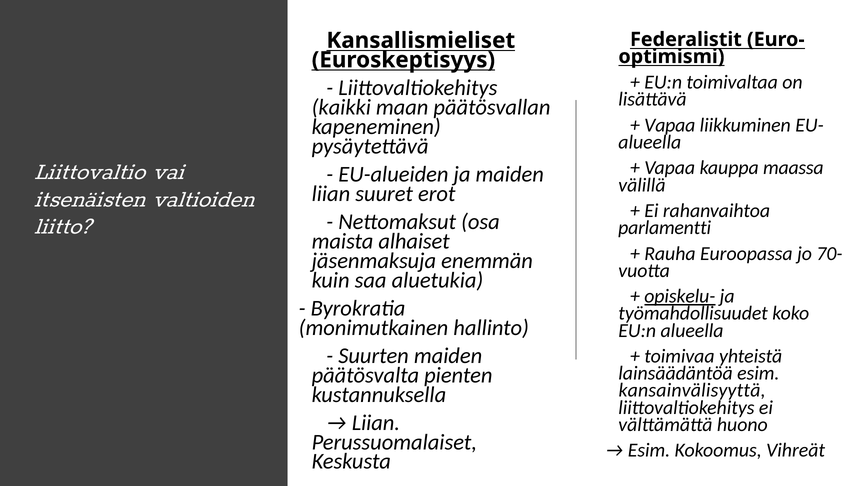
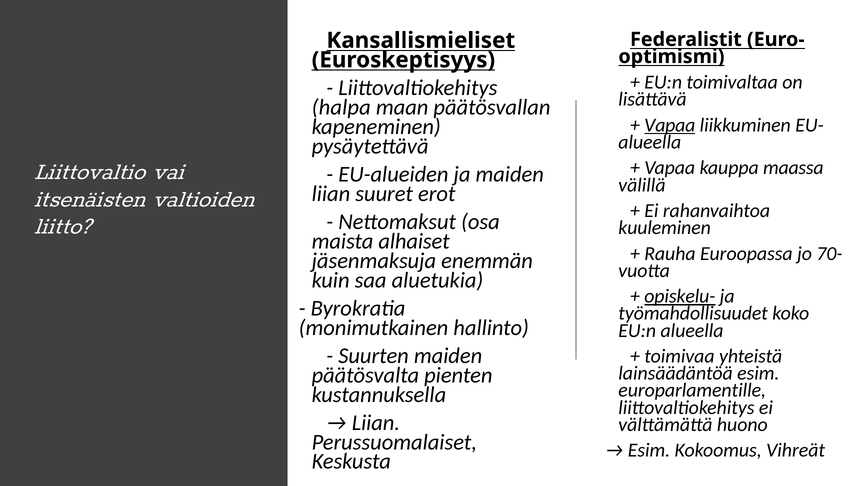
kaikki: kaikki -> halpa (341, 107)
Vapaa underline: none -> present (670, 125)
parlamentti: parlamentti -> kuuleminen (665, 228)
kansainvälisyyttä: kansainvälisyyttä -> europarlamentille (692, 390)
